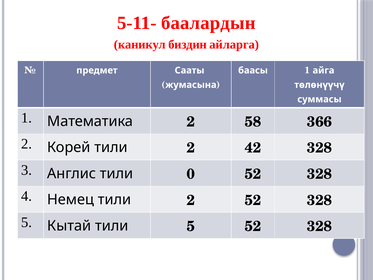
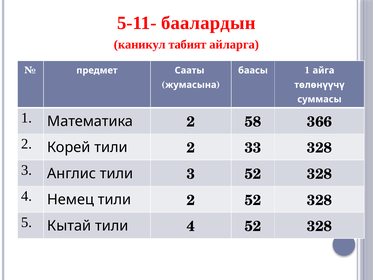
биздин: биздин -> табият (188, 44)
42: 42 -> 33 (253, 148)
тили 0: 0 -> 3 (191, 174)
тили 5: 5 -> 4 (191, 226)
